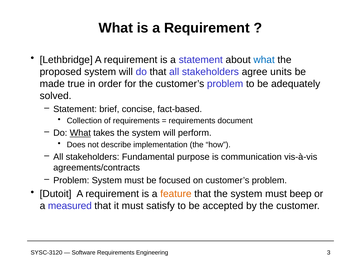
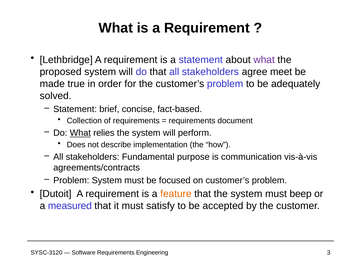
what colour: blue -> purple (264, 60)
units: units -> meet (281, 72)
takes: takes -> relies (104, 133)
